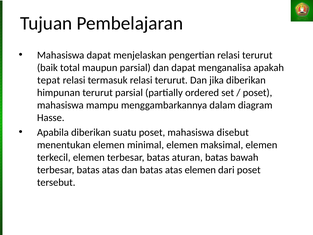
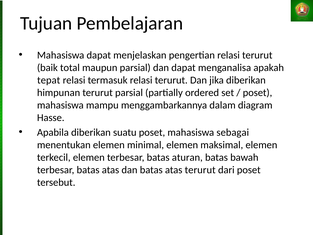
disebut: disebut -> sebagai (233, 132)
atas elemen: elemen -> terurut (200, 170)
